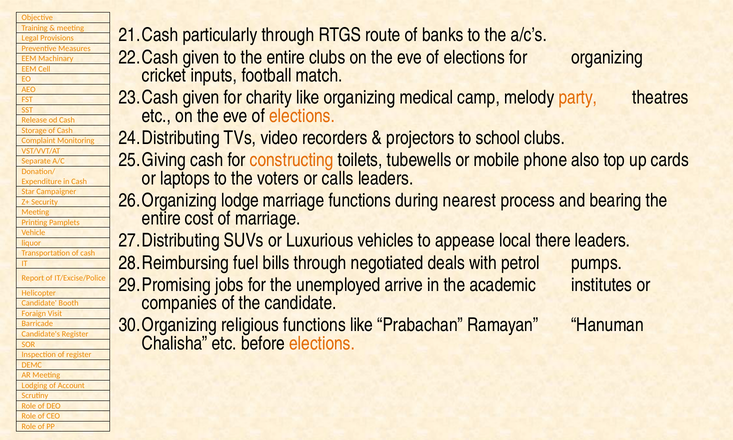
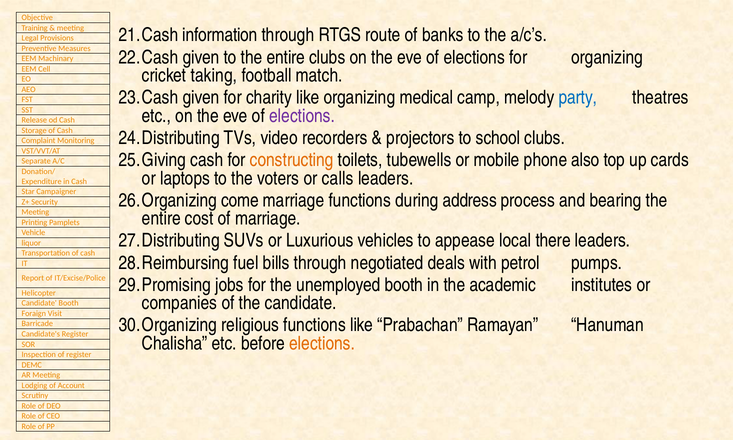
particularly: particularly -> information (220, 35)
inputs: inputs -> taking (214, 75)
party colour: orange -> blue (578, 98)
elections colour: orange -> purple (302, 116)
lodge: lodge -> come (240, 200)
nearest: nearest -> address (470, 200)
unemployed arrive: arrive -> booth (404, 285)
